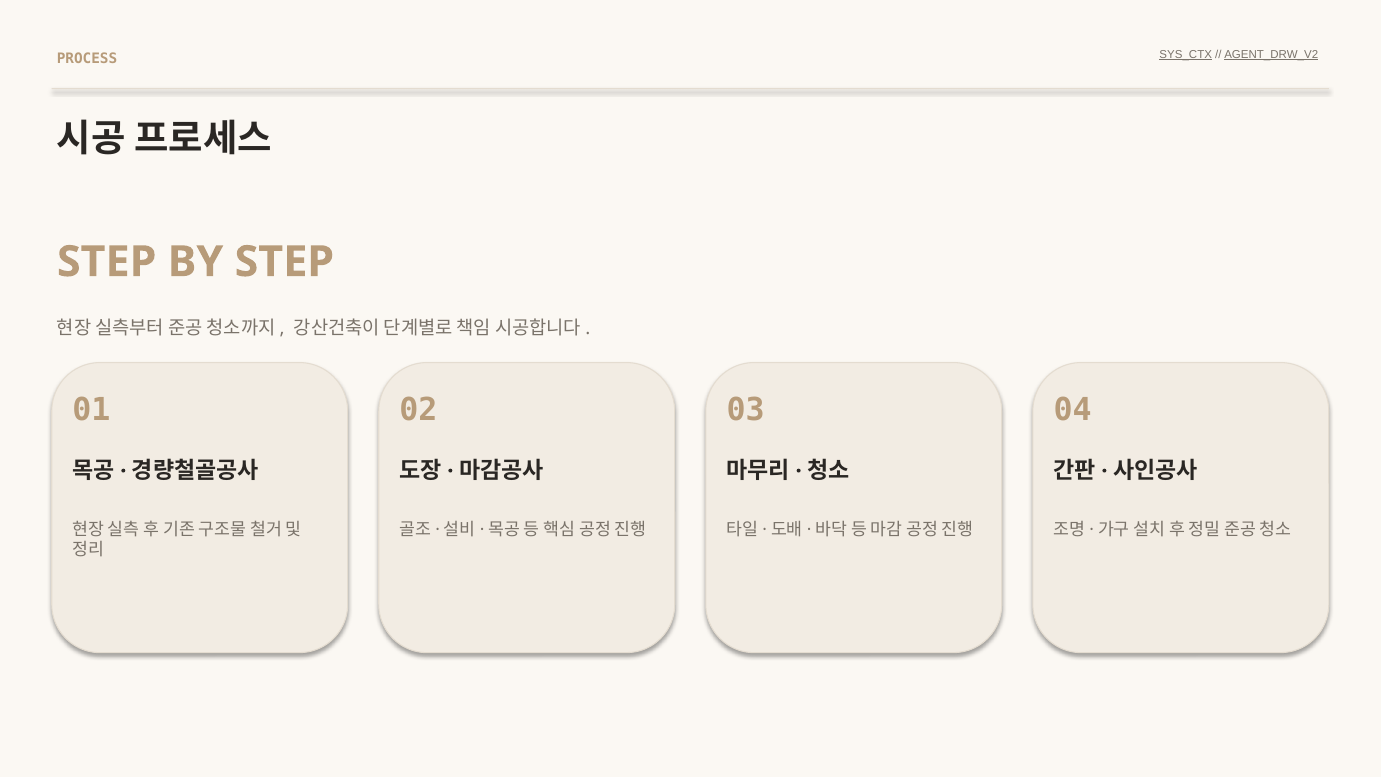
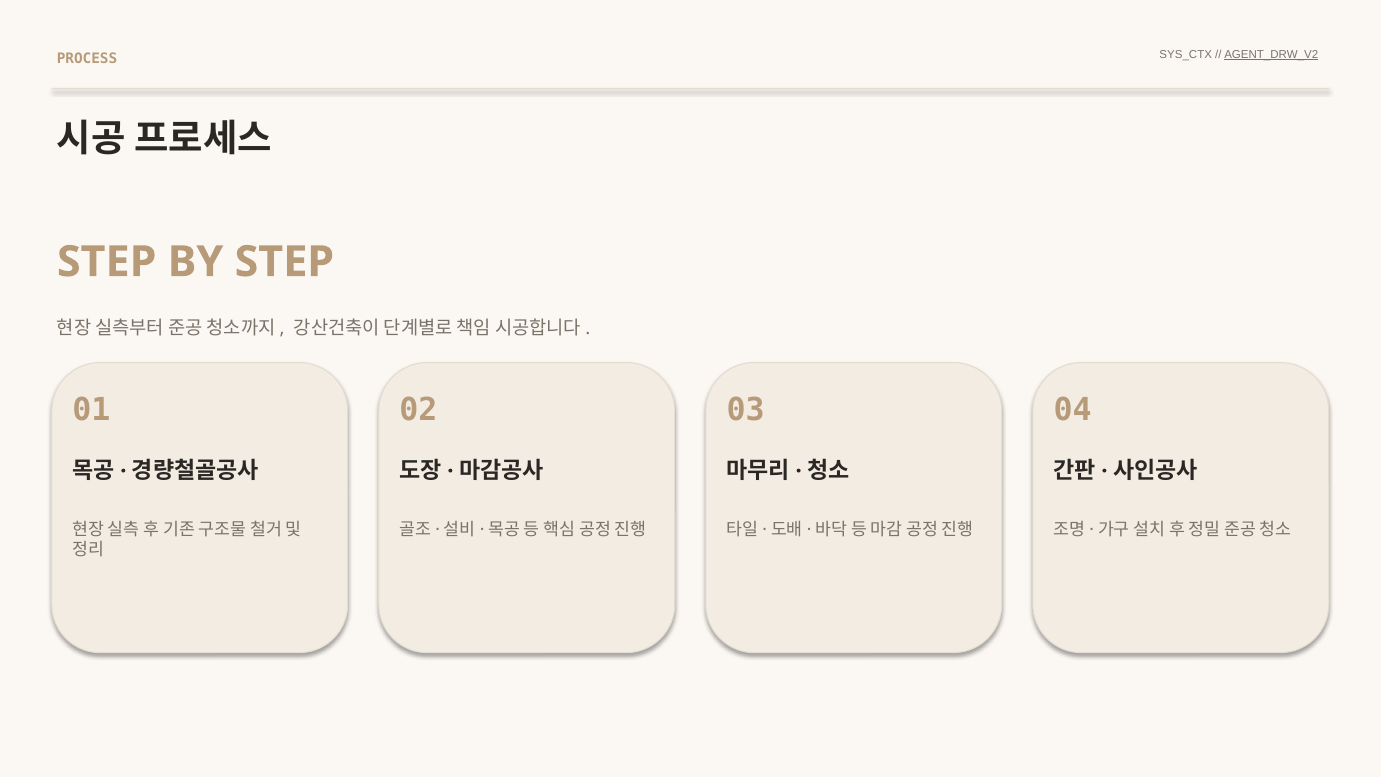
SYS_CTX underline: present -> none (1186, 54)
